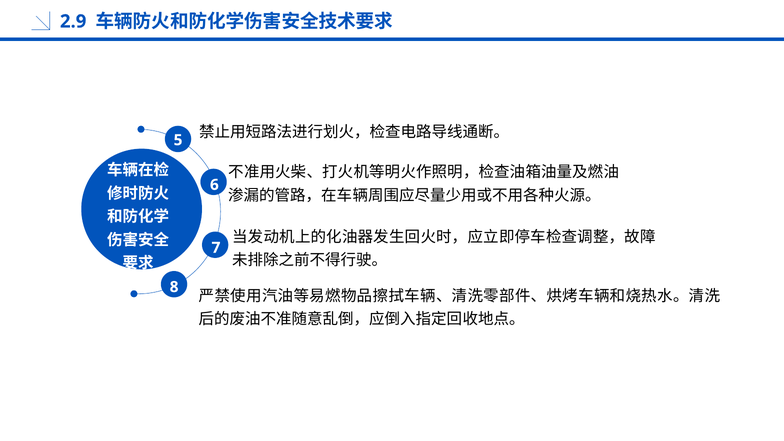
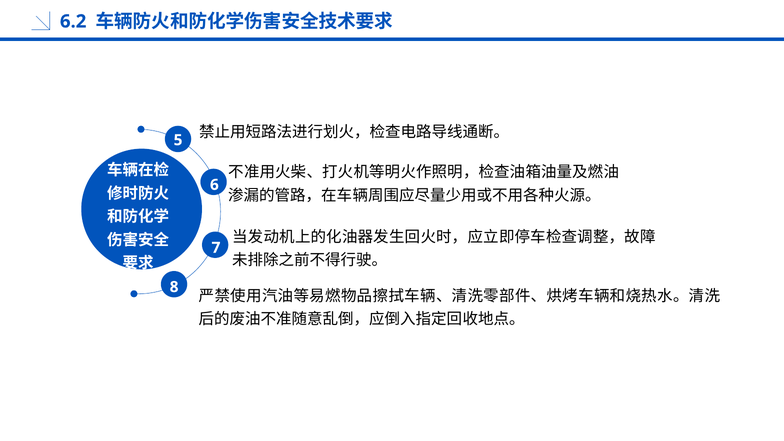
2.9: 2.9 -> 6.2 (73, 21)
